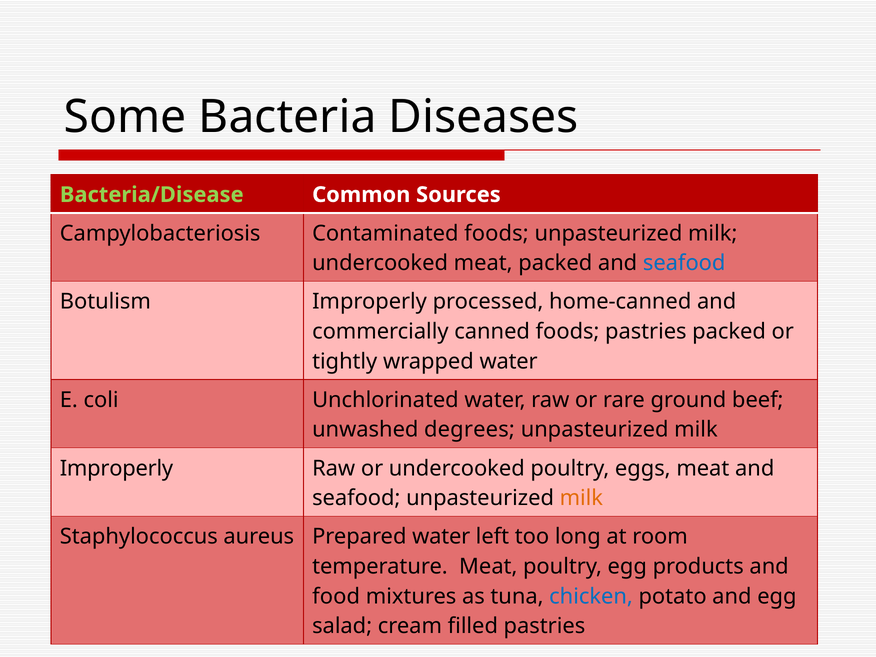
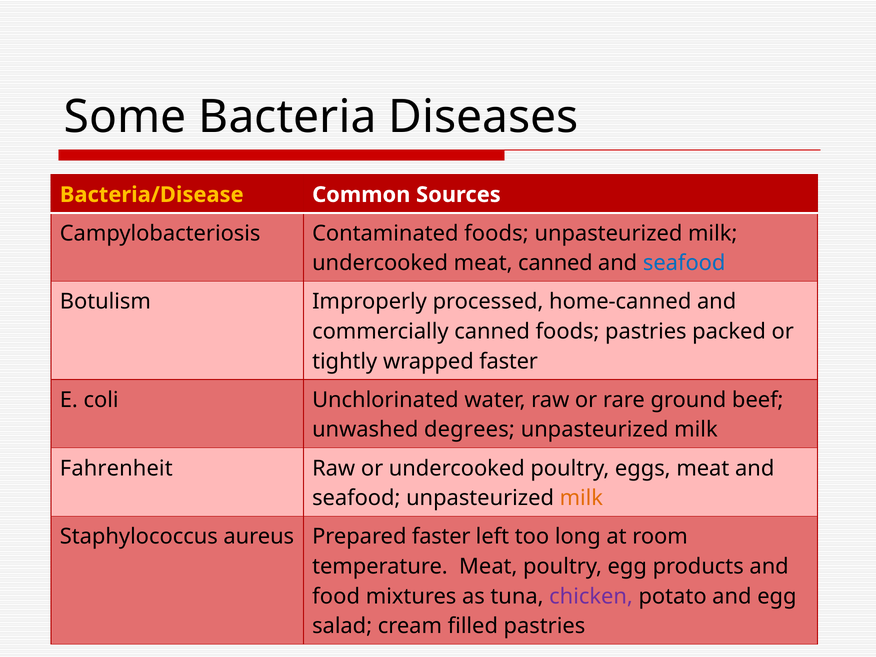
Bacteria/Disease colour: light green -> yellow (152, 195)
meat packed: packed -> canned (555, 263)
wrapped water: water -> faster (509, 361)
Improperly: Improperly -> Fahrenheit (116, 468)
Prepared water: water -> faster (441, 537)
chicken colour: blue -> purple (591, 596)
